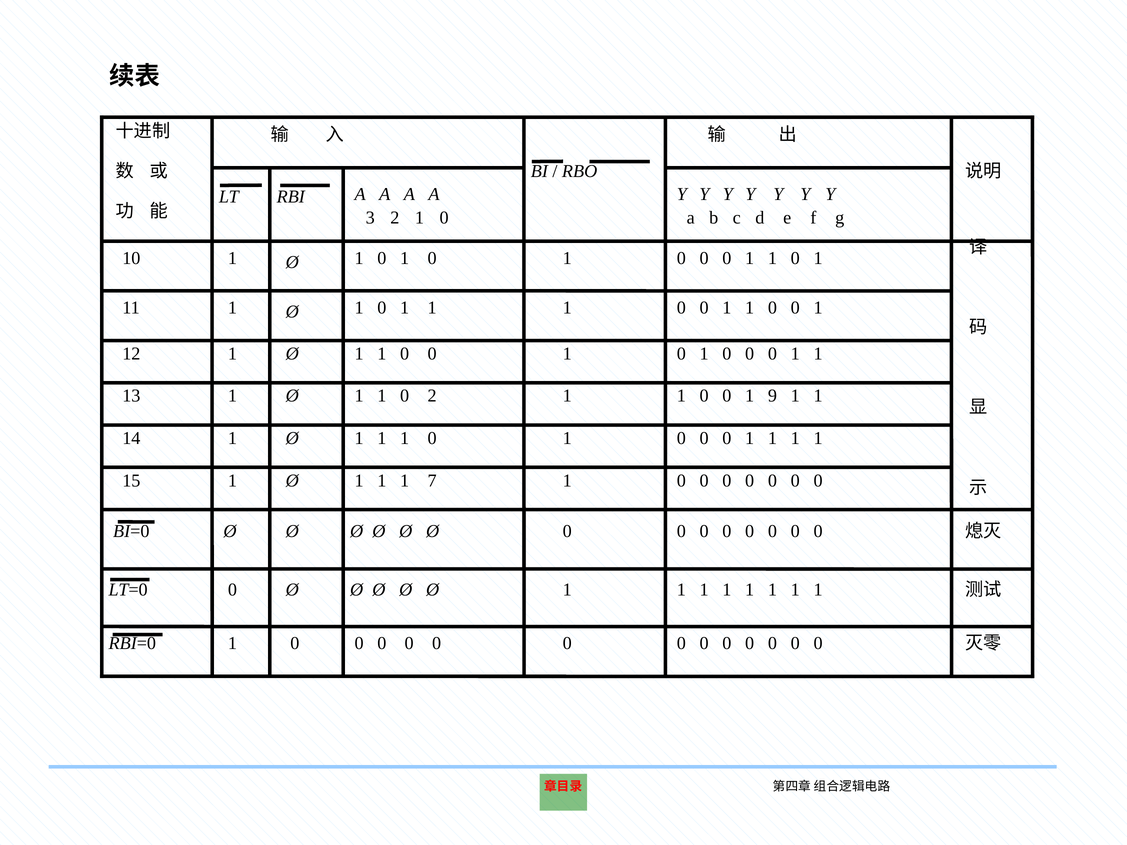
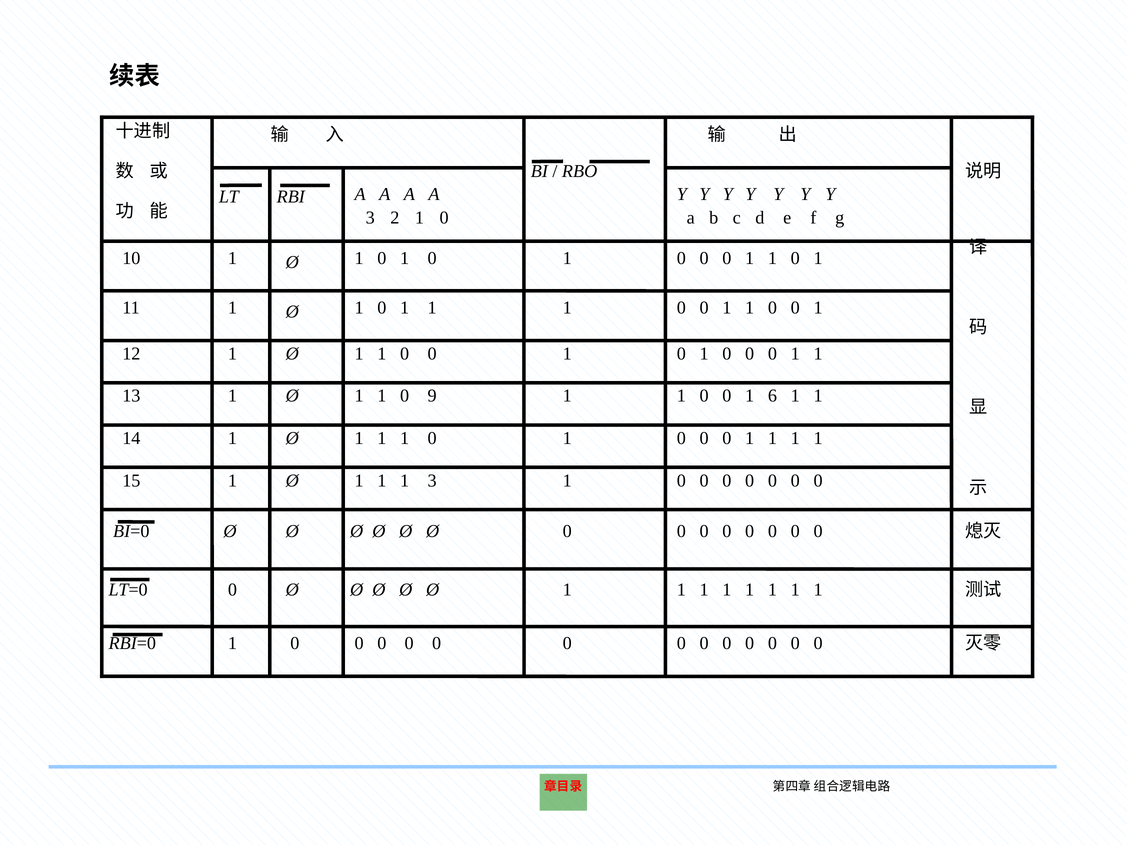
0 2: 2 -> 9 (432, 396)
9: 9 -> 6 (772, 396)
1 7: 7 -> 3 (432, 481)
